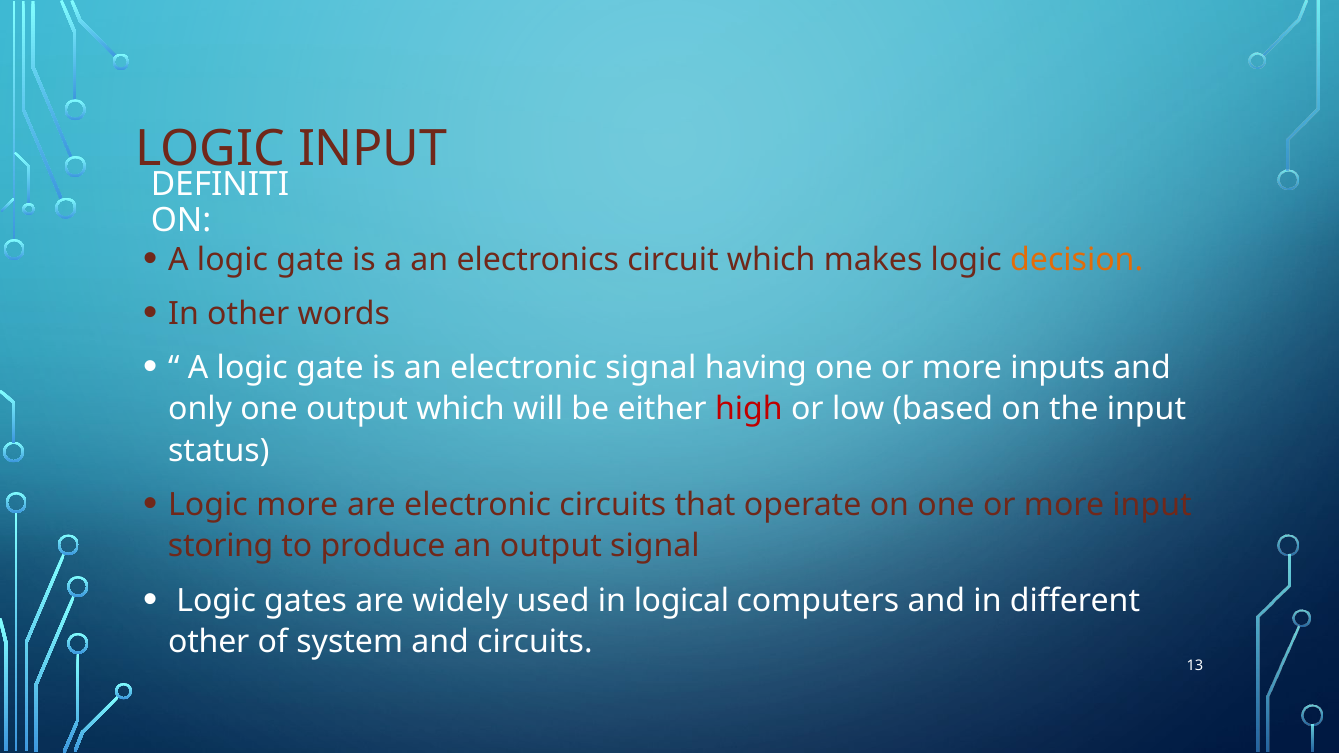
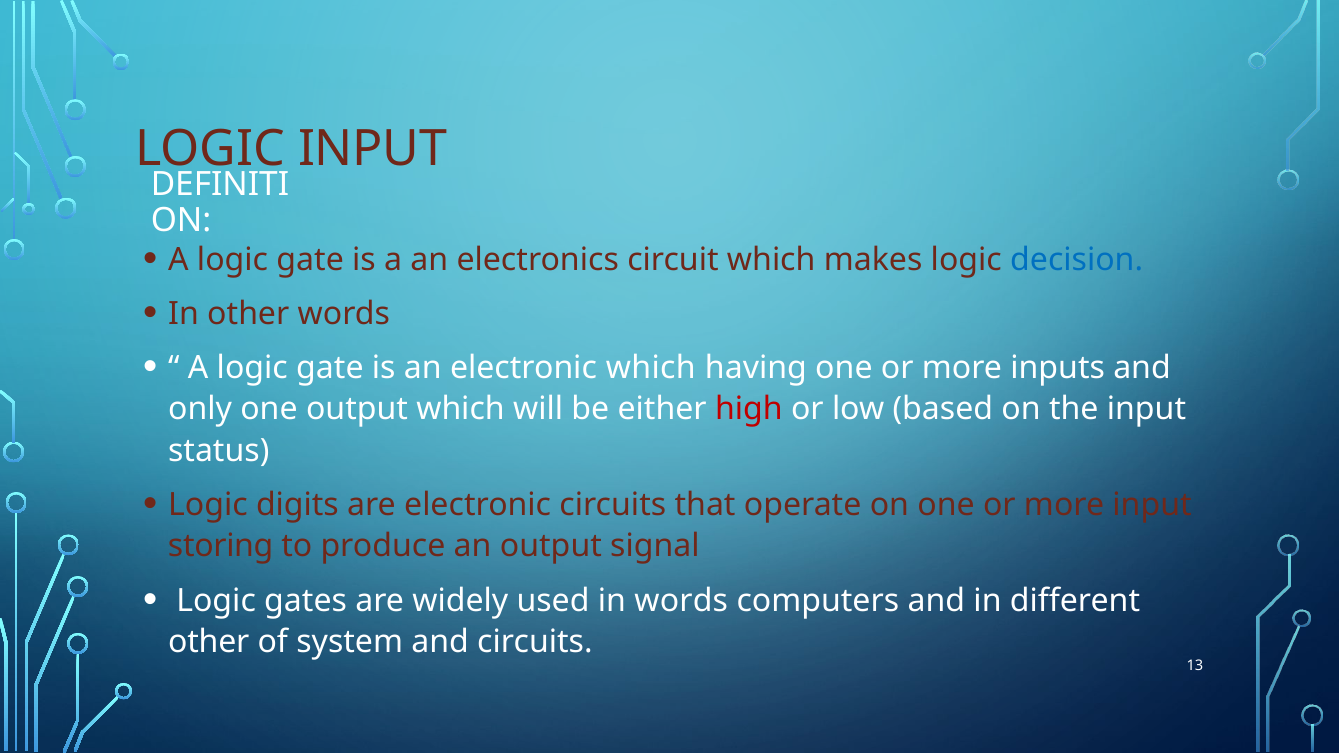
decision colour: orange -> blue (1077, 260)
electronic signal: signal -> which (651, 368)
Logic more: more -> digits (297, 505)
in logical: logical -> words (681, 601)
